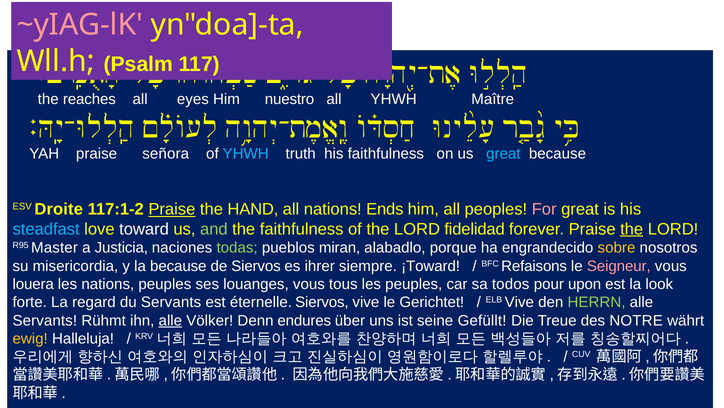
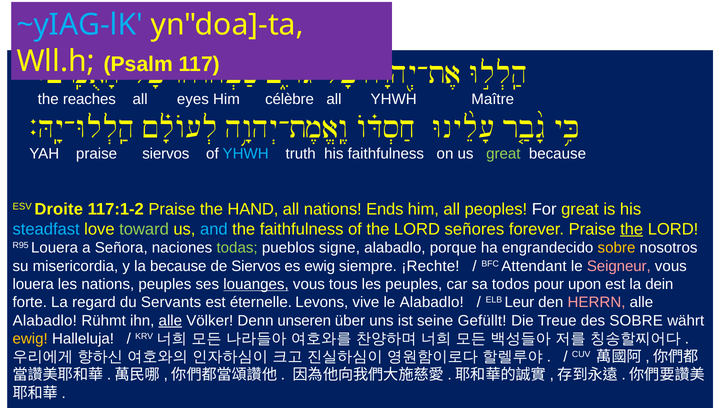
~yIAG-lK colour: pink -> light blue (80, 25)
nuestro: nuestro -> célèbre (290, 99)
praise señora: señora -> siervos (166, 153)
great colour: light blue -> light green (503, 153)
Praise underline: present -> none (172, 209)
For colour: pink -> white (544, 209)
toward colour: white -> light green (144, 229)
and colour: light green -> light blue (214, 229)
fidelidad: fidelidad -> señores (474, 229)
R95 Master: Master -> Louera (55, 248)
Justicia: Justicia -> Señora (121, 248)
miran: miran -> signe (339, 248)
es ihrer: ihrer -> ewig (320, 266)
¡Toward: ¡Toward -> ¡Rechte (430, 266)
Refaisons: Refaisons -> Attendant (534, 266)
louanges underline: none -> present (256, 284)
look: look -> dein (659, 284)
éternelle Siervos: Siervos -> Levons (322, 302)
le Gerichtet: Gerichtet -> Alabadlo (432, 302)
ELB Vive: Vive -> Leur (519, 302)
HERRN colour: light green -> pink (597, 302)
Servants: Servants -> Alabadlo (45, 320)
endures: endures -> unseren (304, 320)
des NOTRE: NOTRE -> SOBRE (636, 320)
